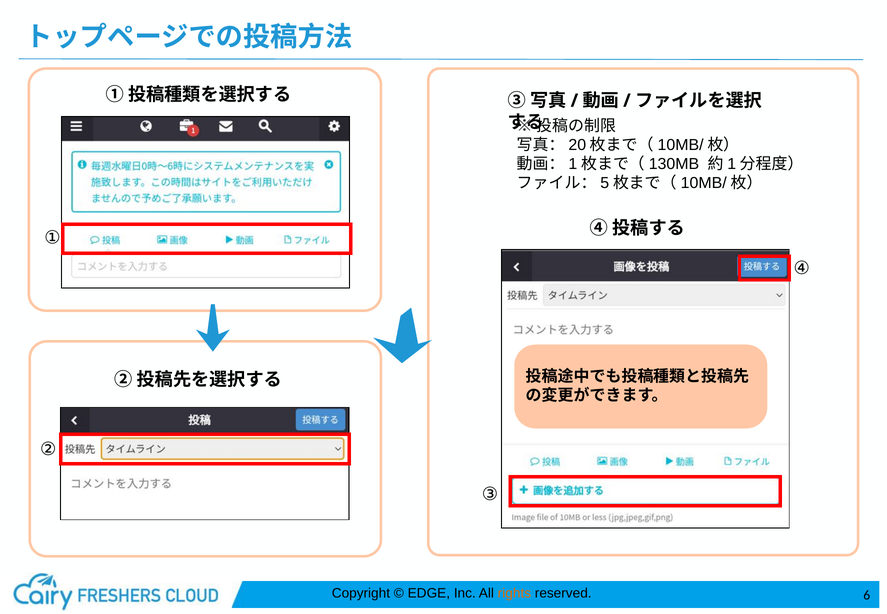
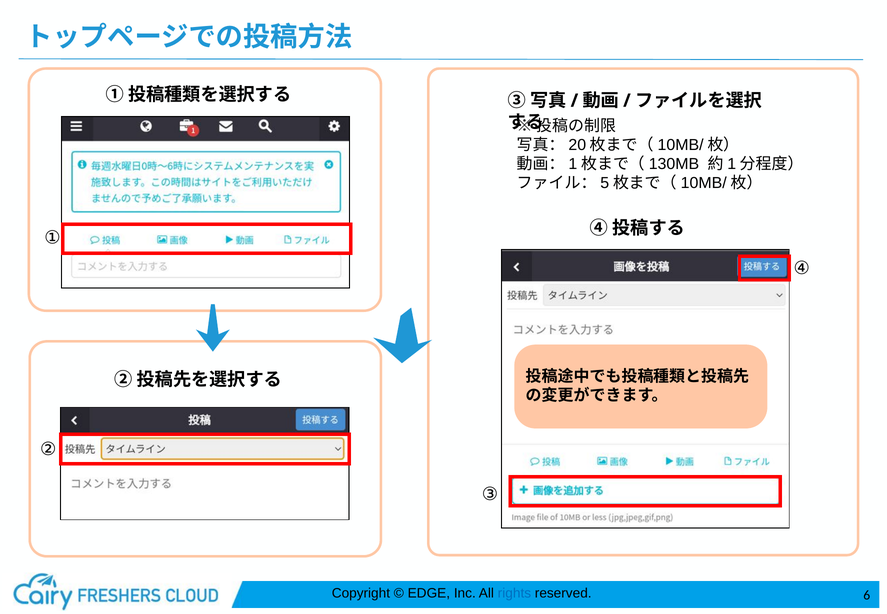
rights colour: orange -> blue (514, 593)
